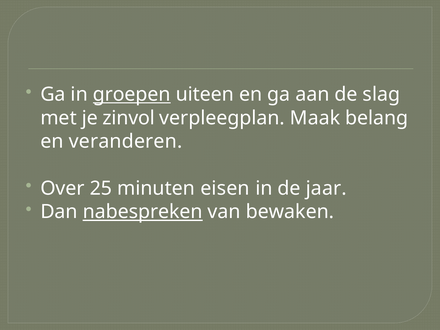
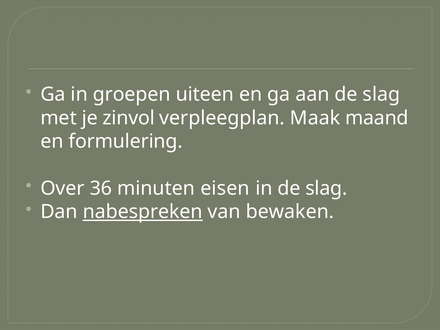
groepen underline: present -> none (132, 94)
belang: belang -> maand (377, 118)
veranderen: veranderen -> formulering (126, 141)
25: 25 -> 36 (101, 188)
in de jaar: jaar -> slag (326, 188)
